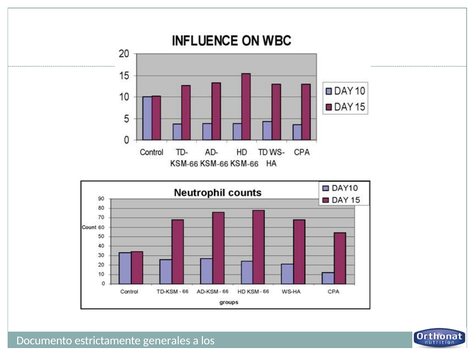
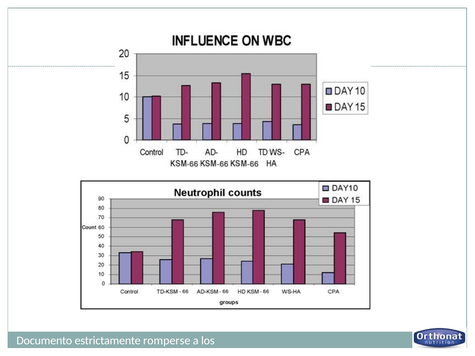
generales: generales -> romperse (167, 341)
